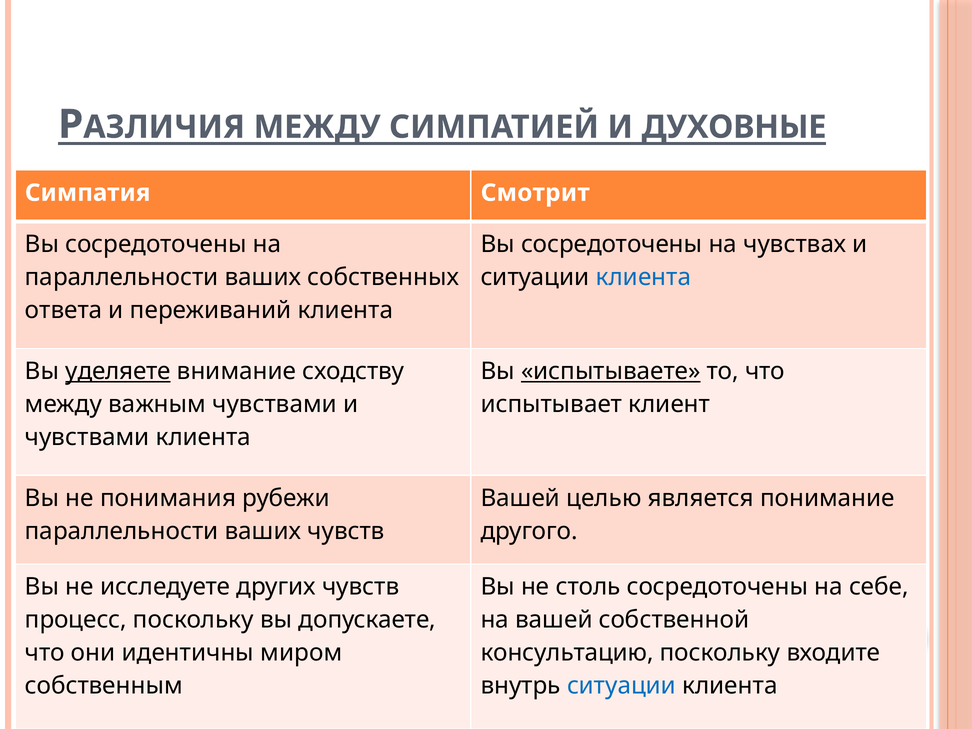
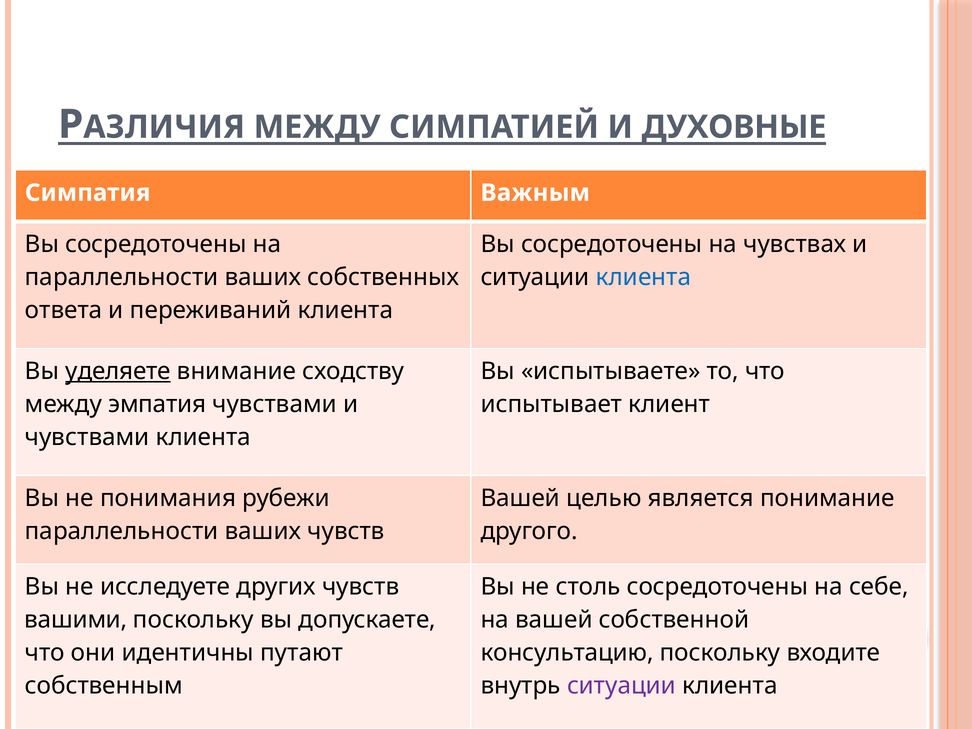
Смотрит: Смотрит -> Важным (535, 193)
испытываете underline: present -> none (611, 371)
важным: важным -> эмпатия (157, 404)
процесс: процесс -> вашими (76, 620)
миром: миром -> путают (301, 653)
ситуации colour: blue -> purple (622, 686)
